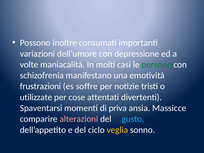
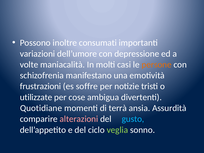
persone colour: green -> orange (157, 65)
attentati: attentati -> ambigua (103, 97)
Spaventarsi: Spaventarsi -> Quotidiane (41, 108)
priva: priva -> terrà (118, 108)
Massicce: Massicce -> Assurdità (169, 108)
veglia colour: yellow -> light green (117, 130)
